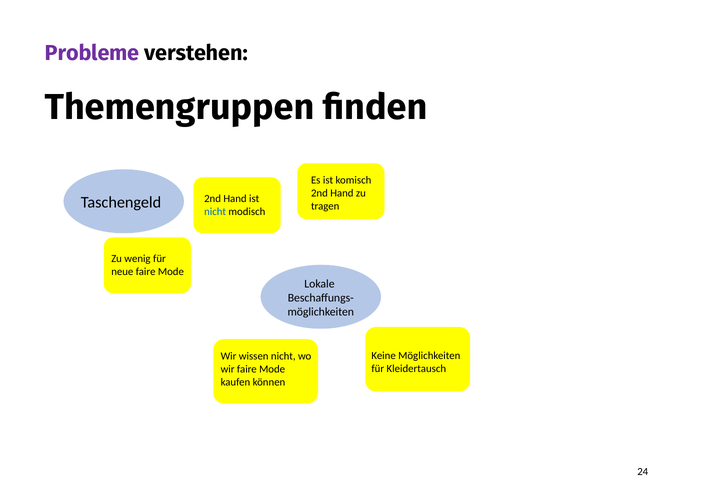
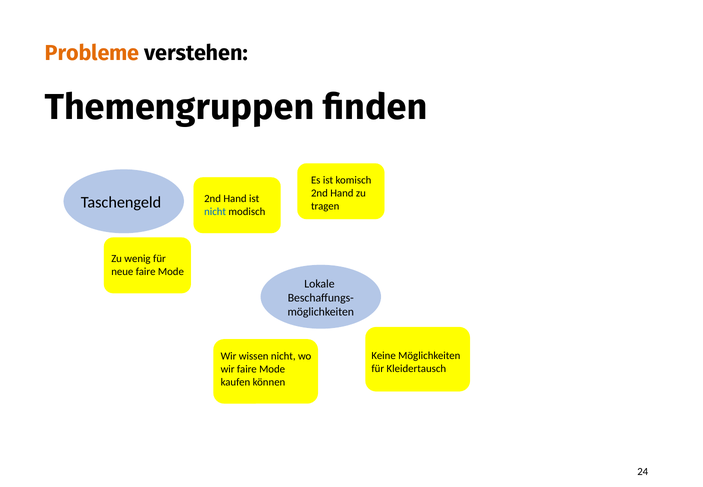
Probleme colour: purple -> orange (92, 53)
